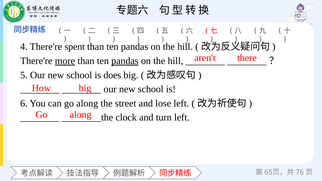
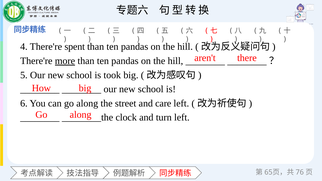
pandas underline: present -> none (125, 61)
does: does -> took (112, 75)
lose: lose -> care (163, 103)
